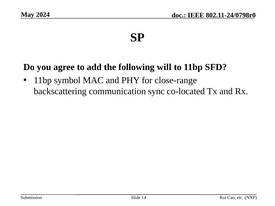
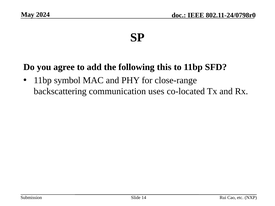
will: will -> this (164, 67)
sync: sync -> uses (156, 91)
